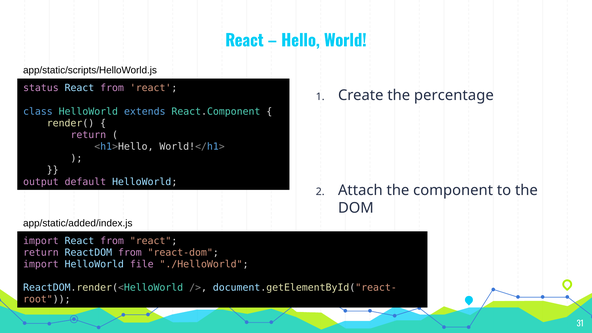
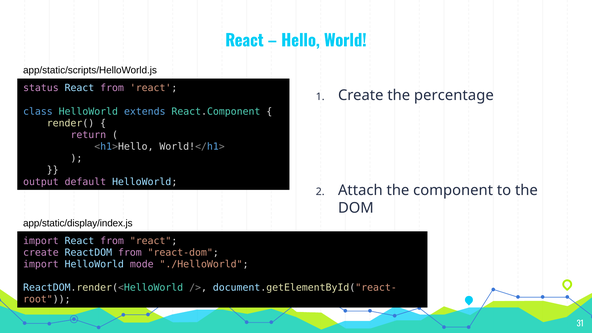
app/static/added/index.js: app/static/added/index.js -> app/static/display/index.js (78, 223)
return: return -> create (41, 253)
file: file -> mode (142, 264)
